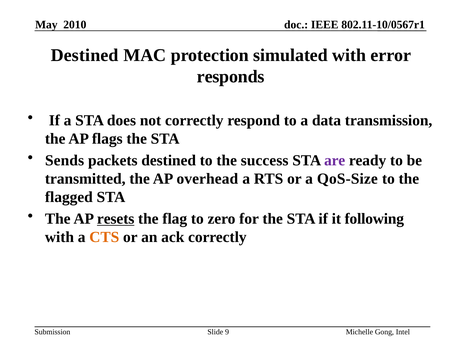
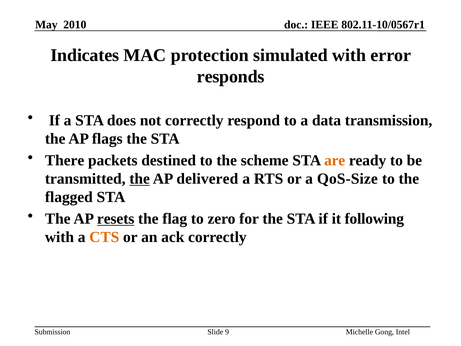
Destined: Destined -> Indicates (85, 55)
Sends: Sends -> There (65, 160)
success: success -> scheme (265, 160)
are colour: purple -> orange (335, 160)
the underline: none -> present (140, 179)
overhead: overhead -> delivered (207, 179)
